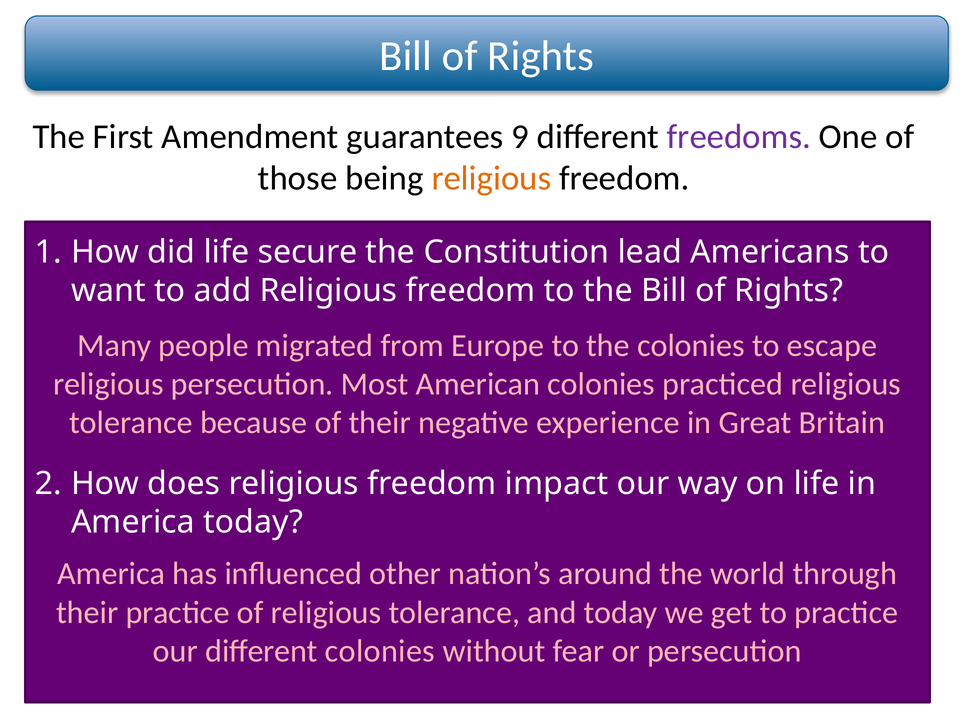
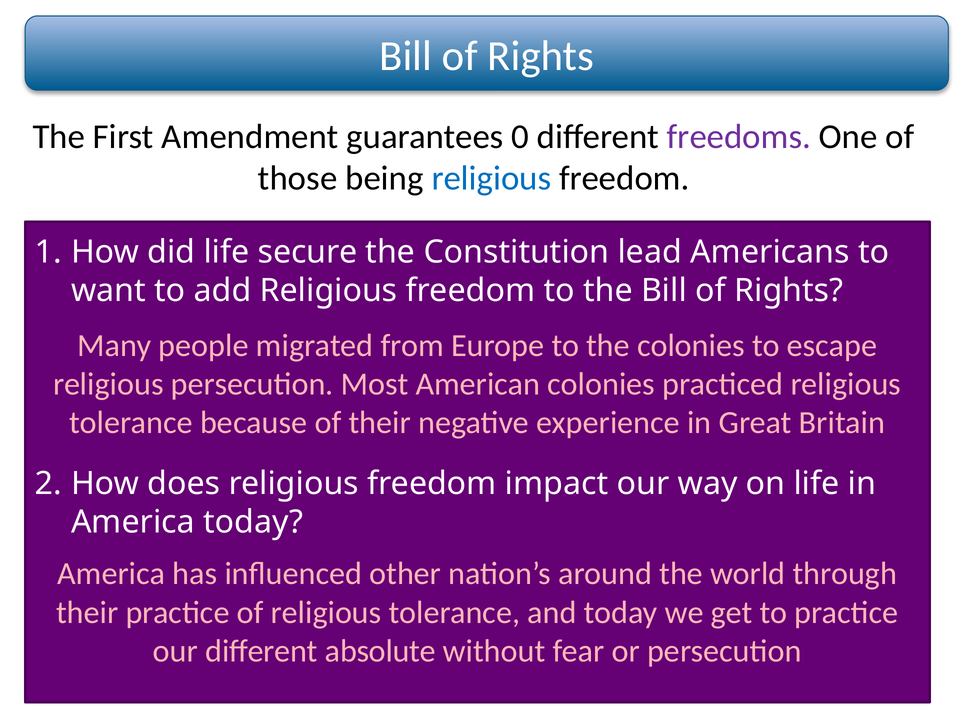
9: 9 -> 0 (520, 137)
religious colour: orange -> blue (491, 179)
different colonies: colonies -> absolute (380, 652)
